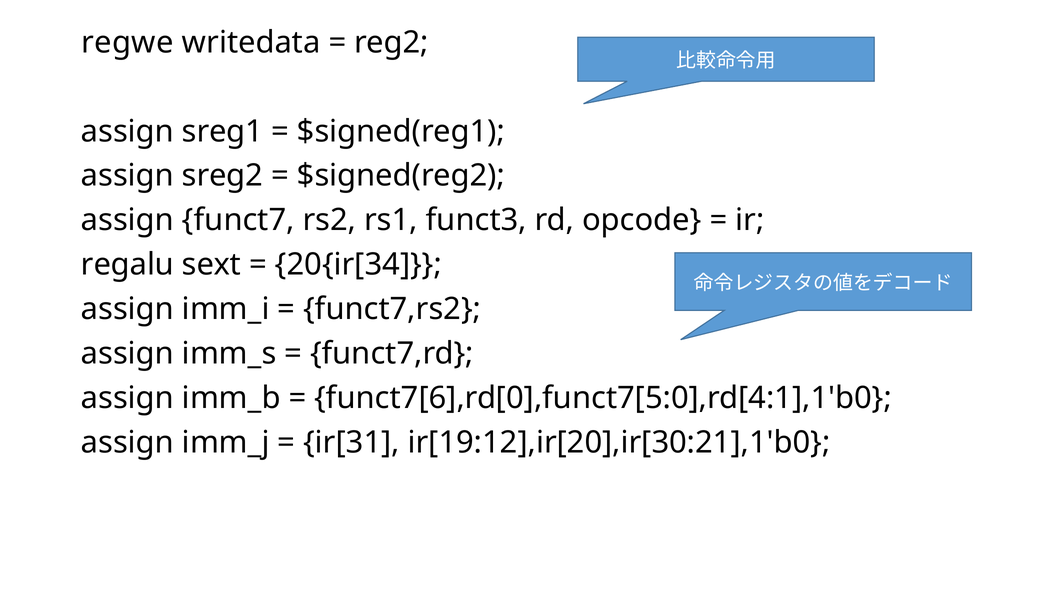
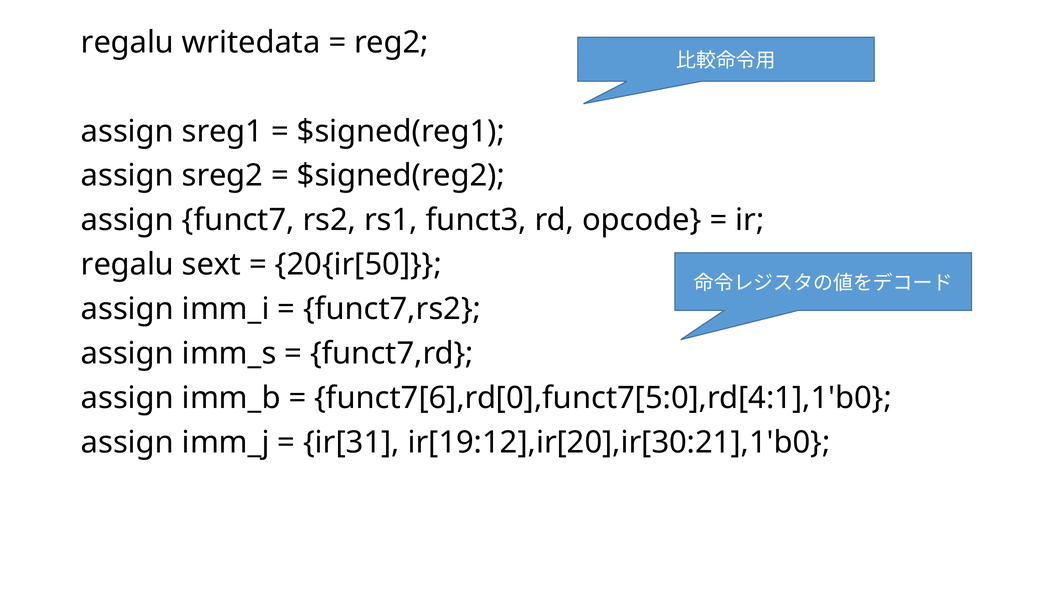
regwe: regwe -> regalu (128, 43)
20{ir[34: 20{ir[34 -> 20{ir[50 (358, 265)
